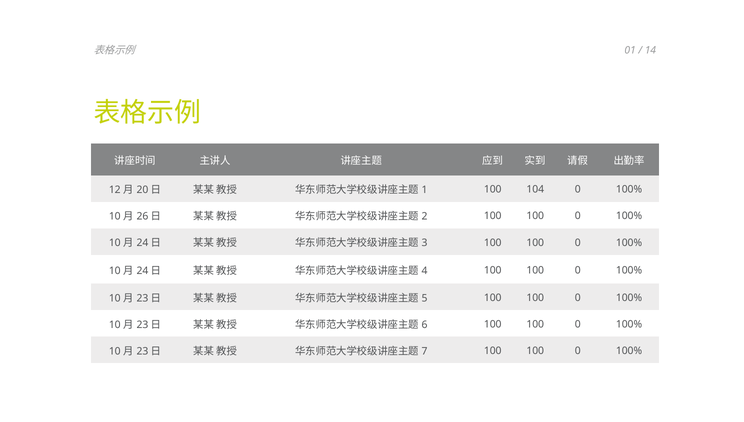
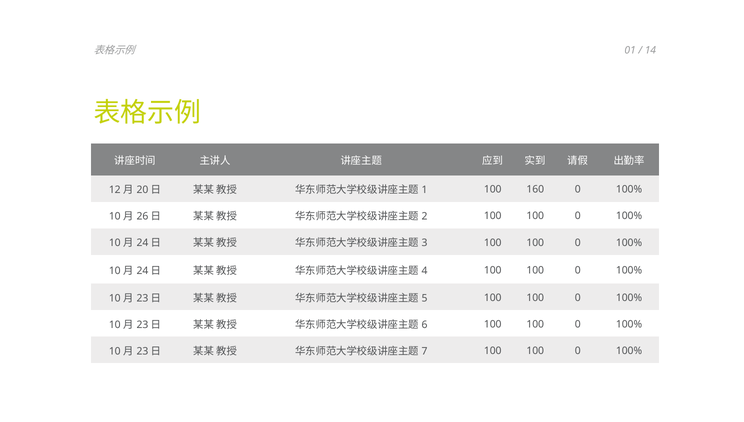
104: 104 -> 160 (535, 190)
